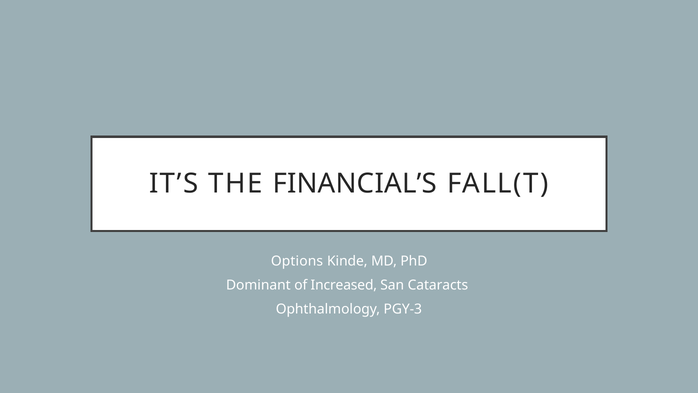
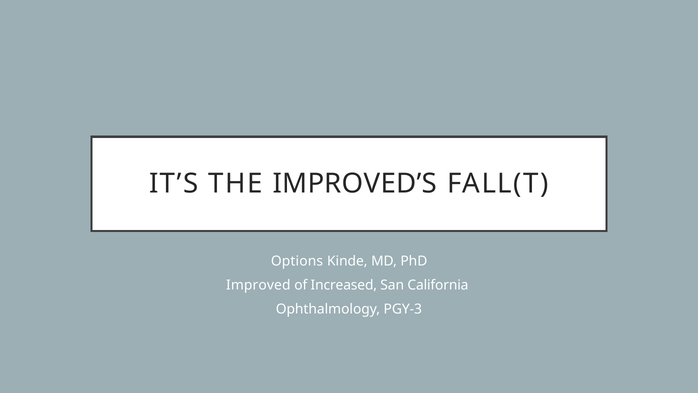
FINANCIAL’S: FINANCIAL’S -> IMPROVED’S (355, 184)
Dominant: Dominant -> Improved (258, 285)
Cataracts: Cataracts -> California (438, 285)
